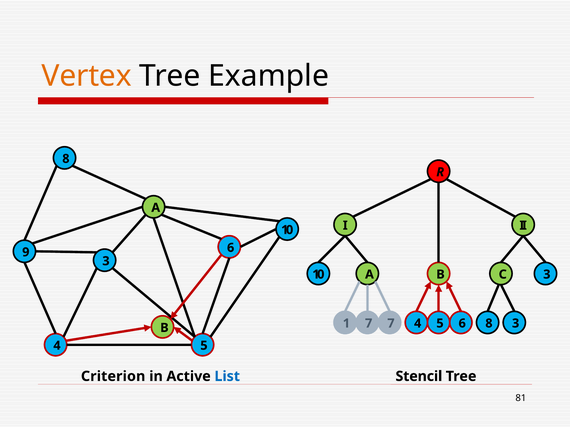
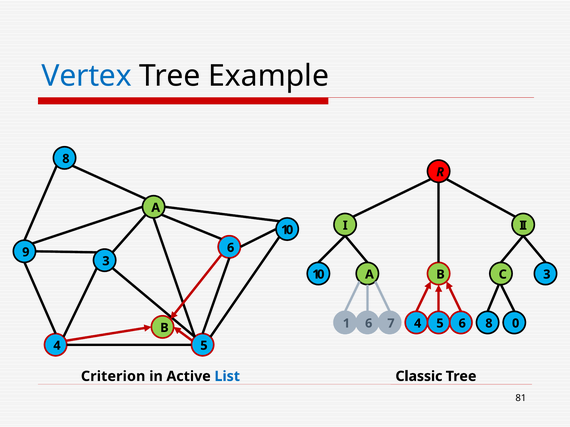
Vertex colour: orange -> blue (87, 76)
1 7: 7 -> 6 (369, 324)
8 3: 3 -> 0 (516, 324)
Stencil: Stencil -> Classic (419, 377)
